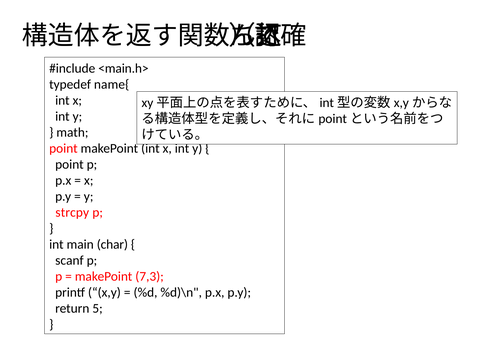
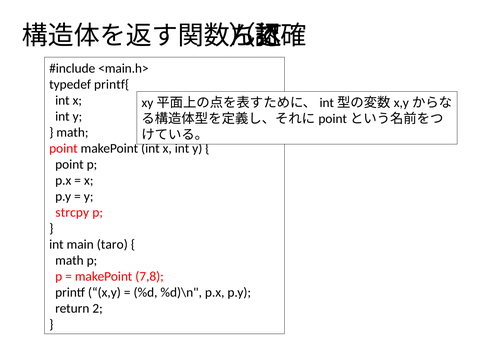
name{: name{ -> printf{ (112, 84)
char: char -> taro (112, 244)
scanf: scanf -> math (69, 260)
7,3: 7,3 -> 7,8 (150, 276)
5: 5 -> 2 (98, 308)
